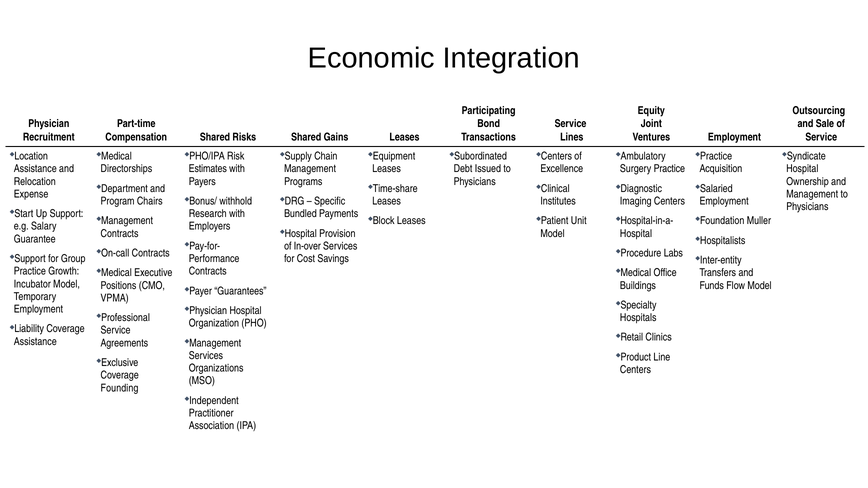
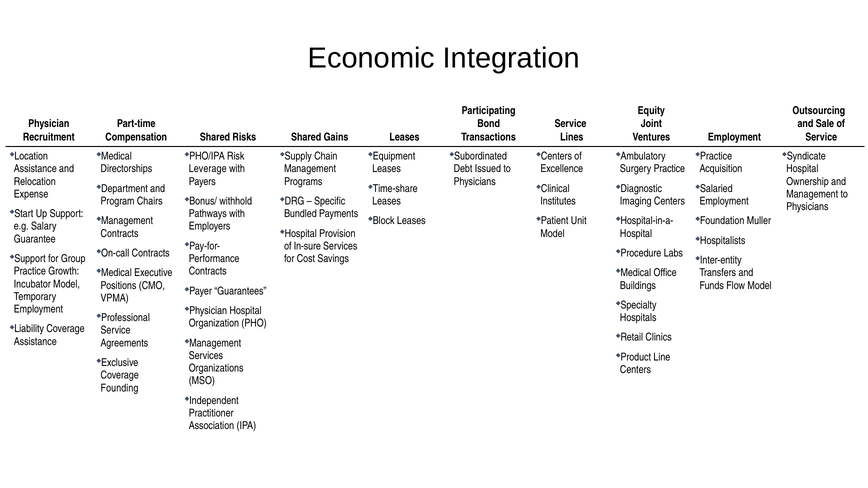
Estimates: Estimates -> Leverage (208, 169)
Research: Research -> Pathways (208, 214)
In-over: In-over -> In-sure (307, 246)
